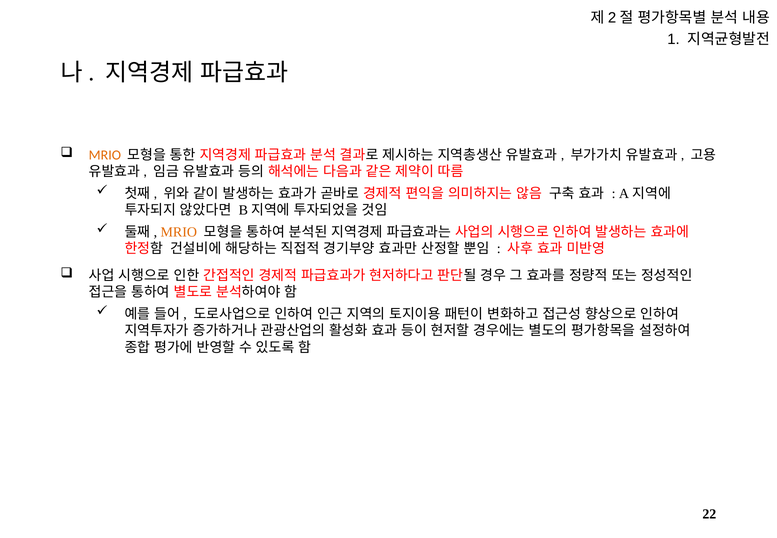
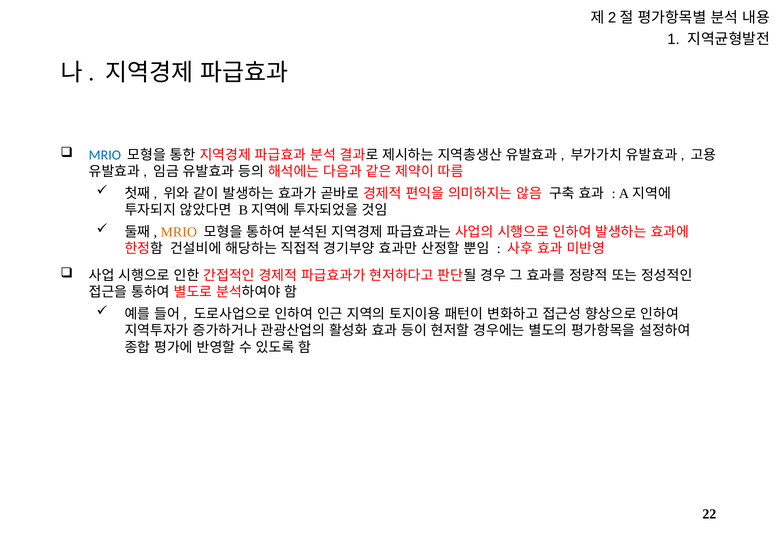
MRIO colour: orange -> blue (105, 155)
